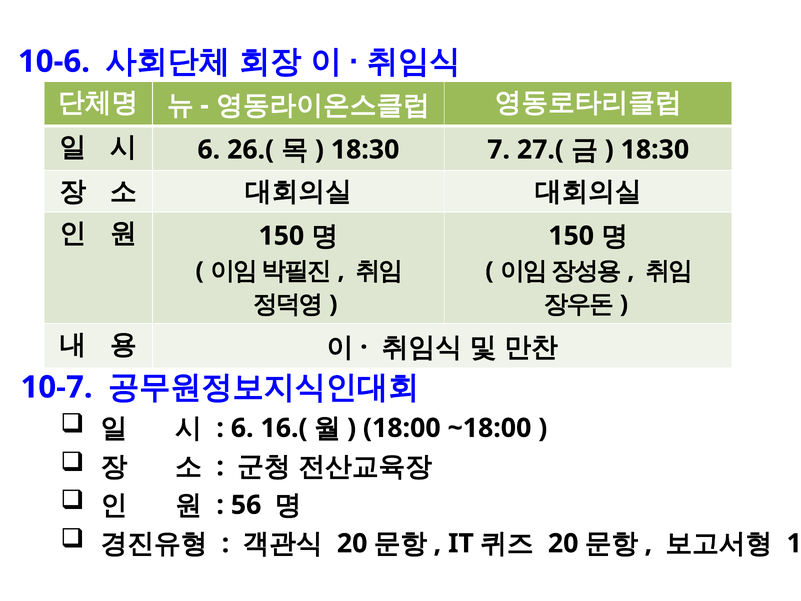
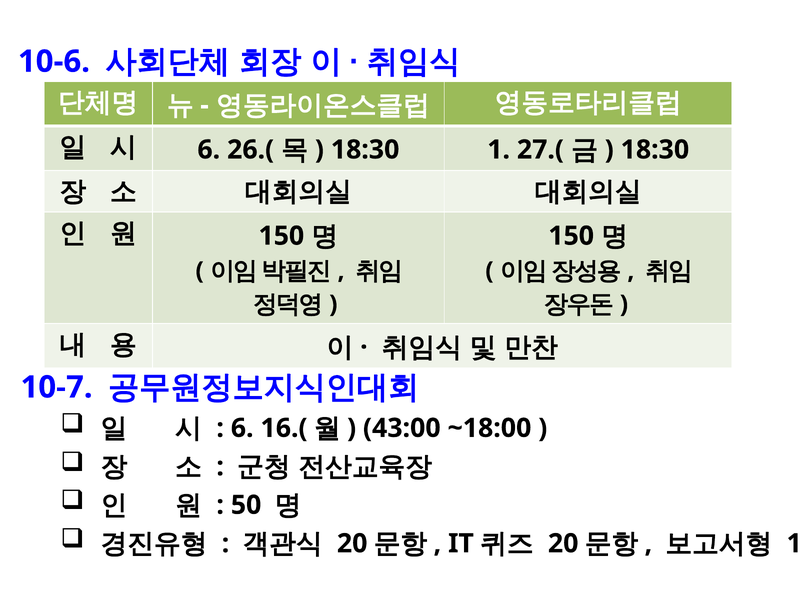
18:30 7: 7 -> 1 (499, 150)
18:00: 18:00 -> 43:00 (402, 428)
56: 56 -> 50 (246, 505)
